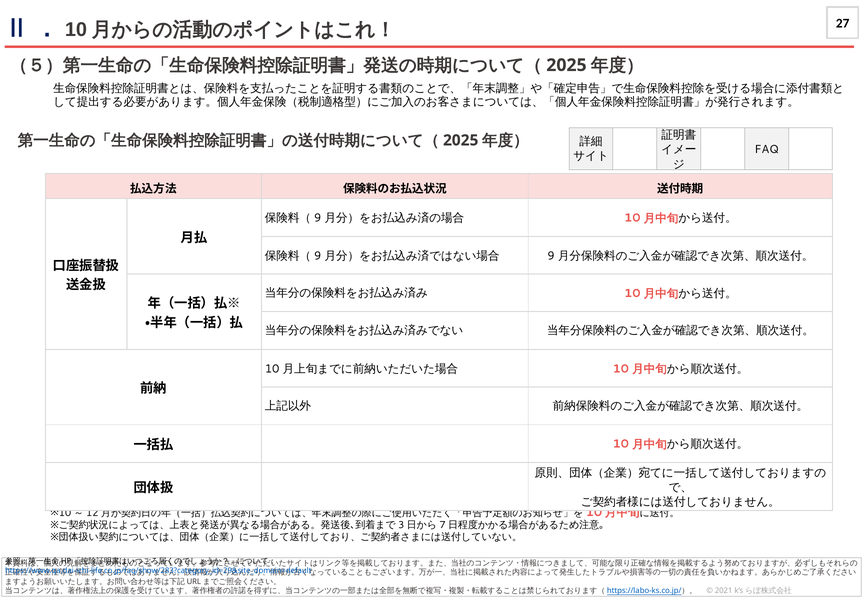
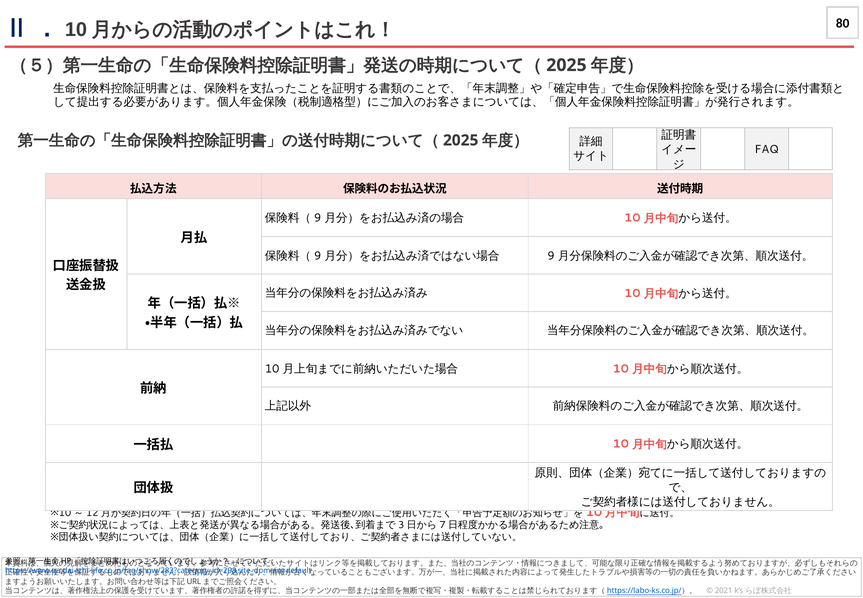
27: 27 -> 80 (843, 24)
